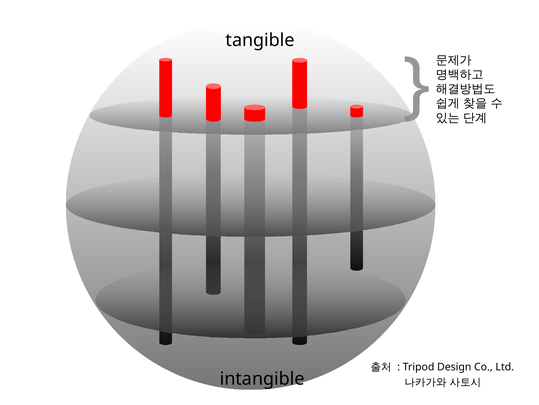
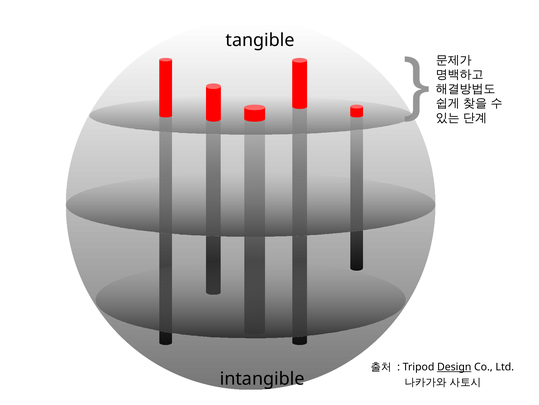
Design underline: none -> present (454, 366)
